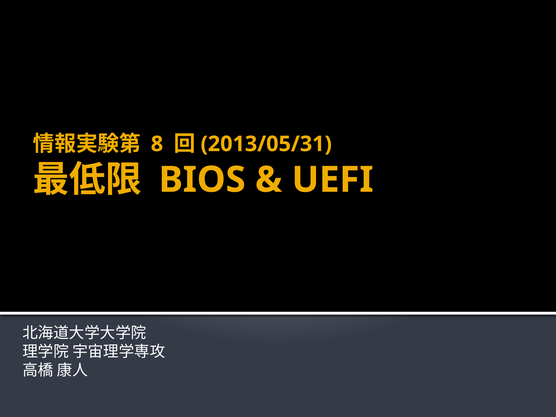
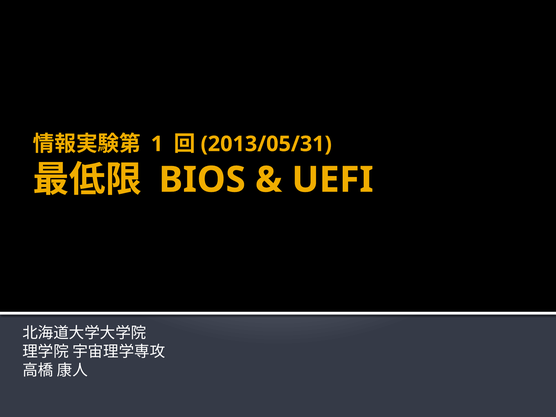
8: 8 -> 1 (157, 144)
